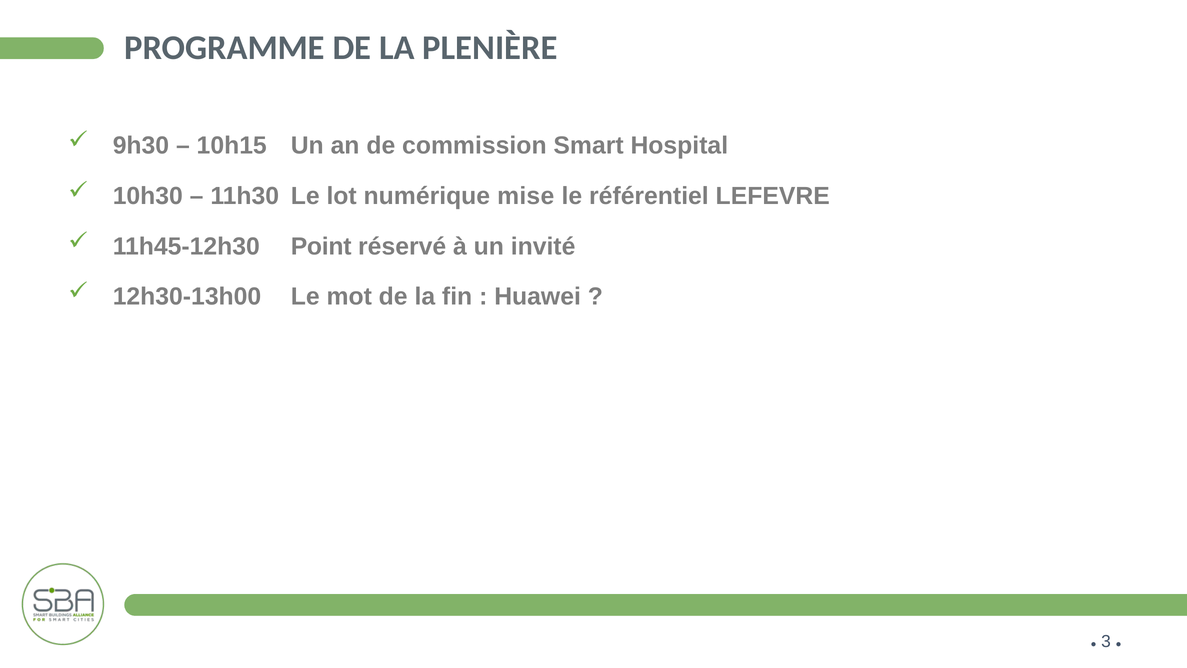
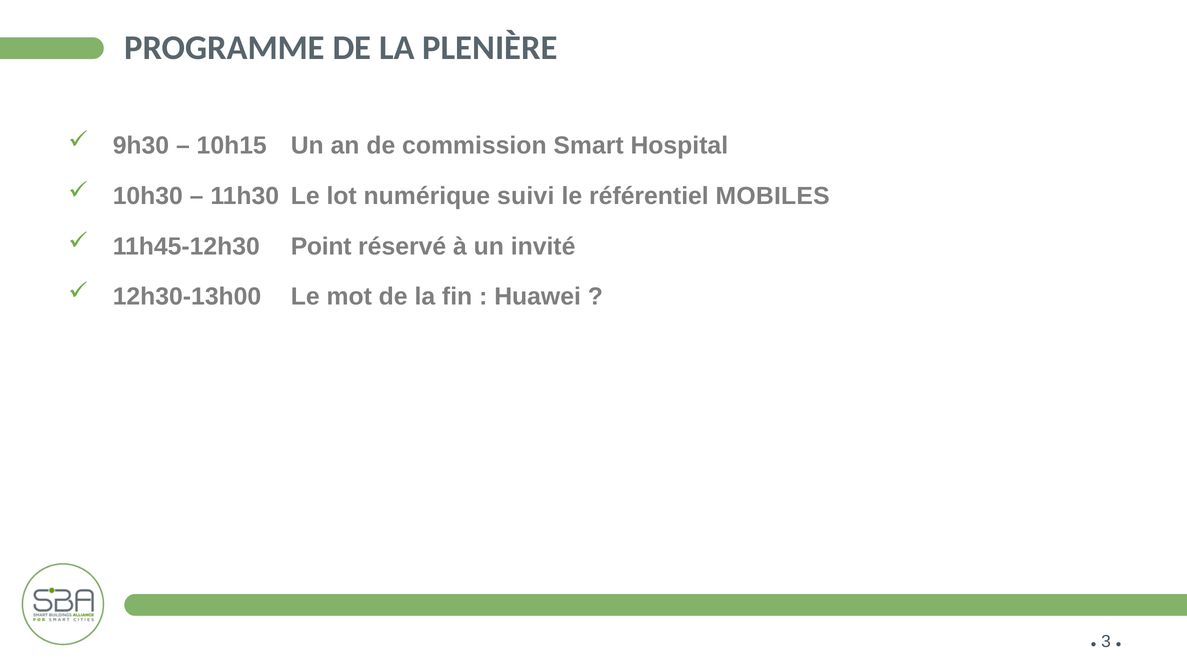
mise: mise -> suivi (526, 196)
LEFEVRE: LEFEVRE -> MOBILES (773, 196)
